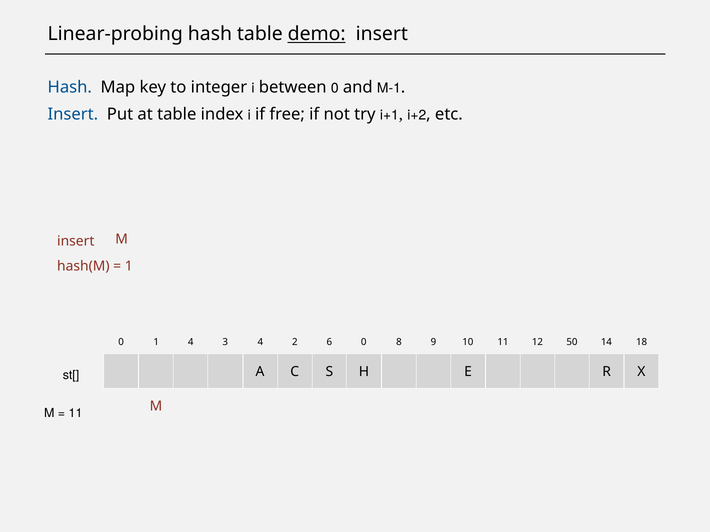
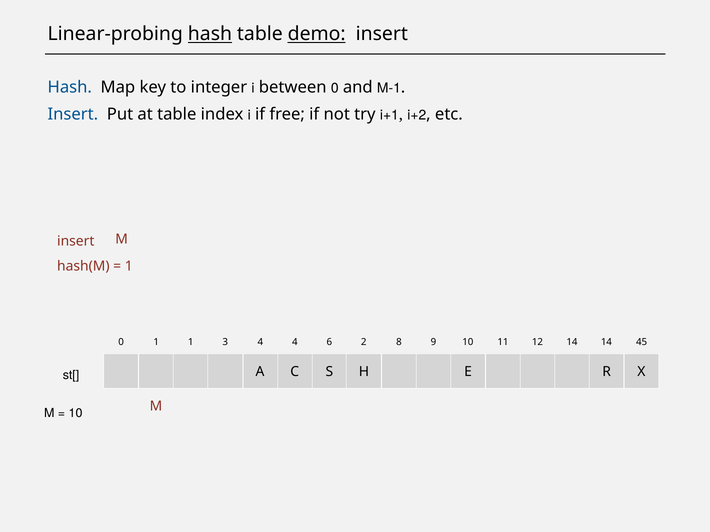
hash underline: none -> present (210, 34)
1 4: 4 -> 1 (191, 343)
4 2: 2 -> 4 (295, 343)
6 0: 0 -> 2 (364, 343)
12 50: 50 -> 14 (572, 343)
18: 18 -> 45 (642, 343)
11: 11 -> 10 (76, 414)
